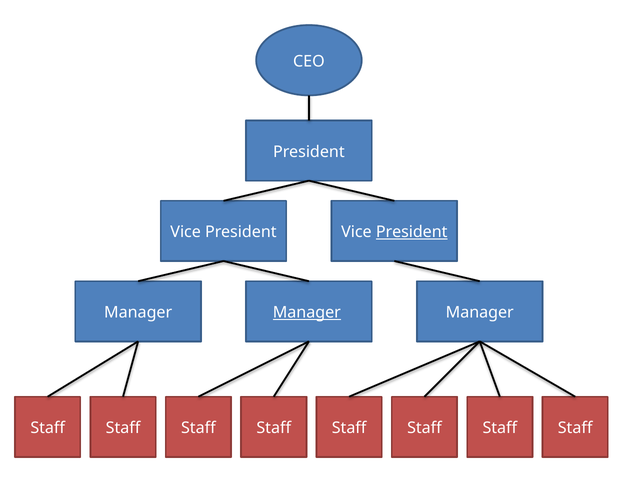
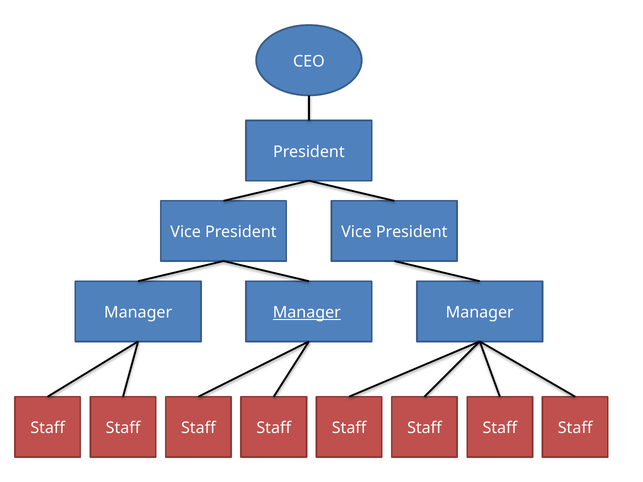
President underline: present -> none (412, 232)
